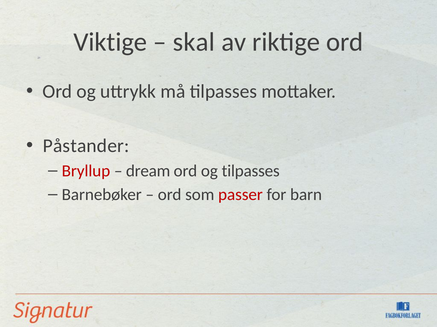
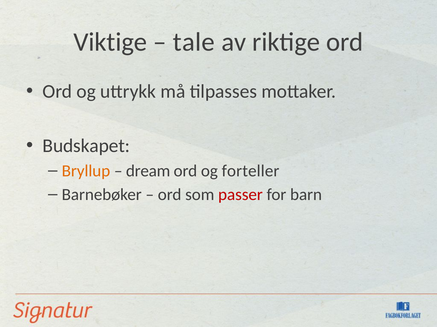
skal: skal -> tale (194, 42)
Påstander: Påstander -> Budskapet (86, 146)
Bryllup colour: red -> orange (86, 171)
og tilpasses: tilpasses -> forteller (251, 171)
